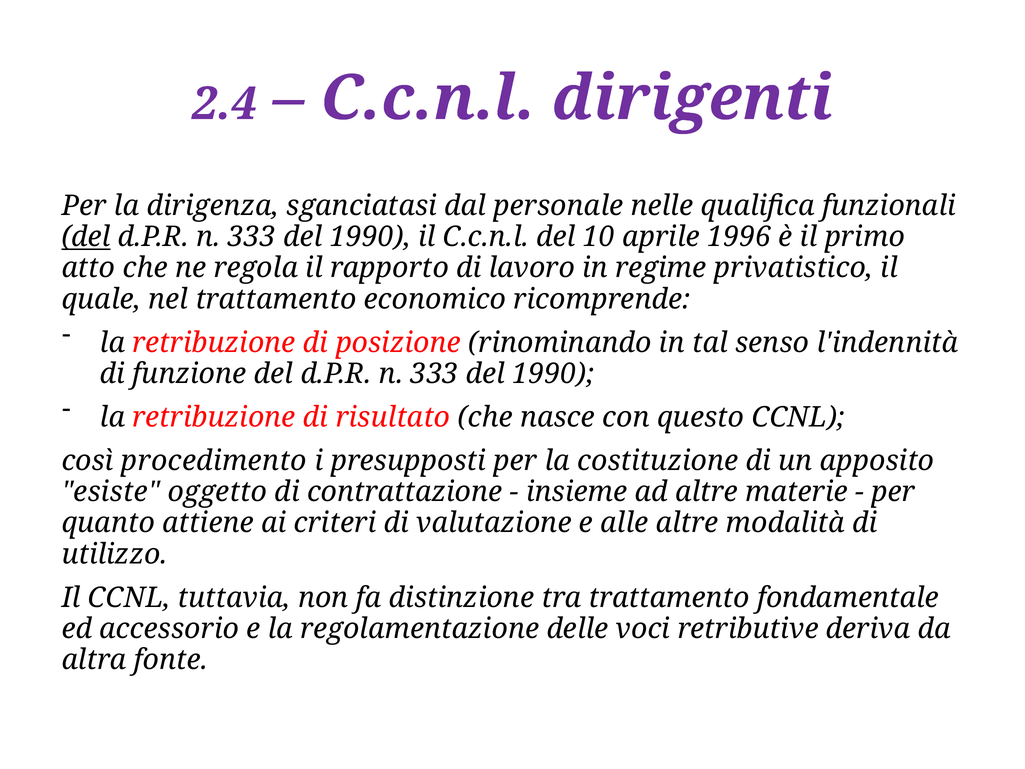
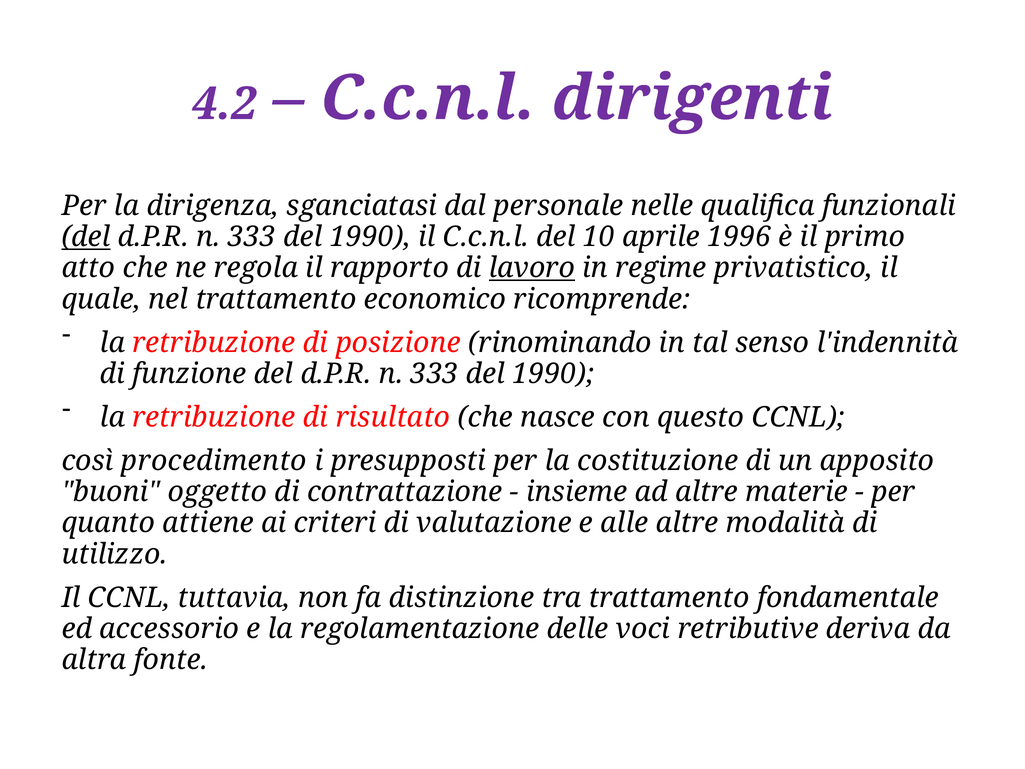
2.4: 2.4 -> 4.2 (224, 104)
lavoro underline: none -> present (532, 268)
esiste: esiste -> buoni (111, 492)
